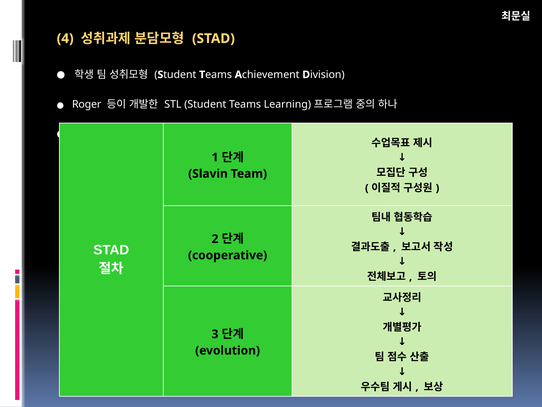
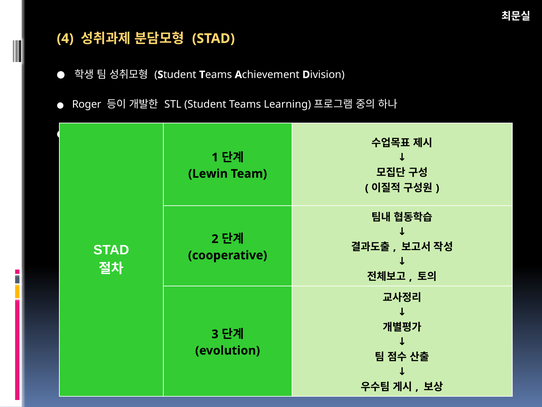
Slavin: Slavin -> Lewin (208, 174)
